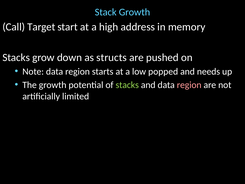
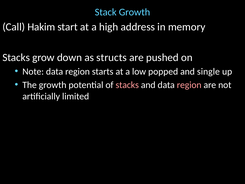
Target: Target -> Hakim (41, 27)
needs: needs -> single (208, 71)
stacks colour: light green -> pink (127, 85)
